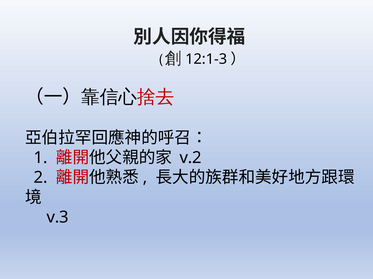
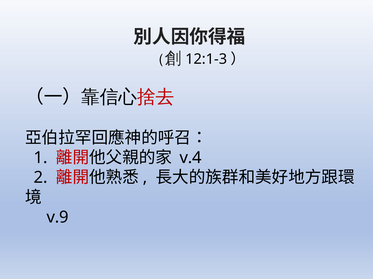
v.2: v.2 -> v.4 (191, 158)
v.3: v.3 -> v.9 (58, 218)
